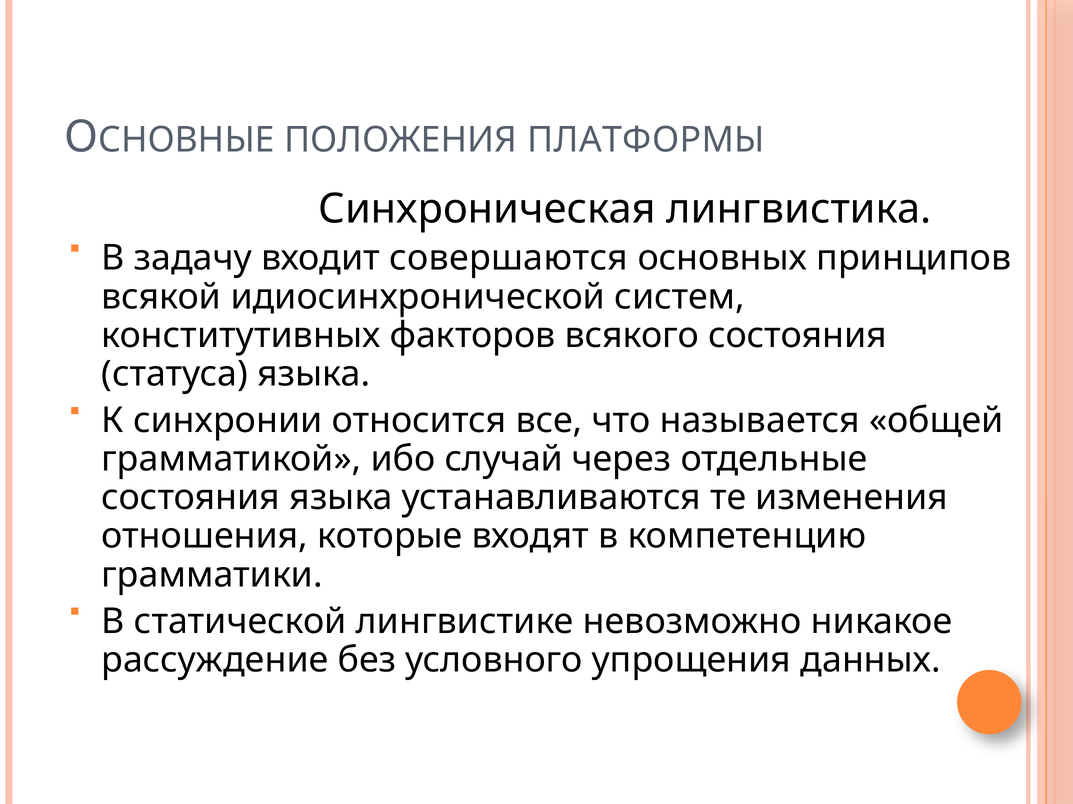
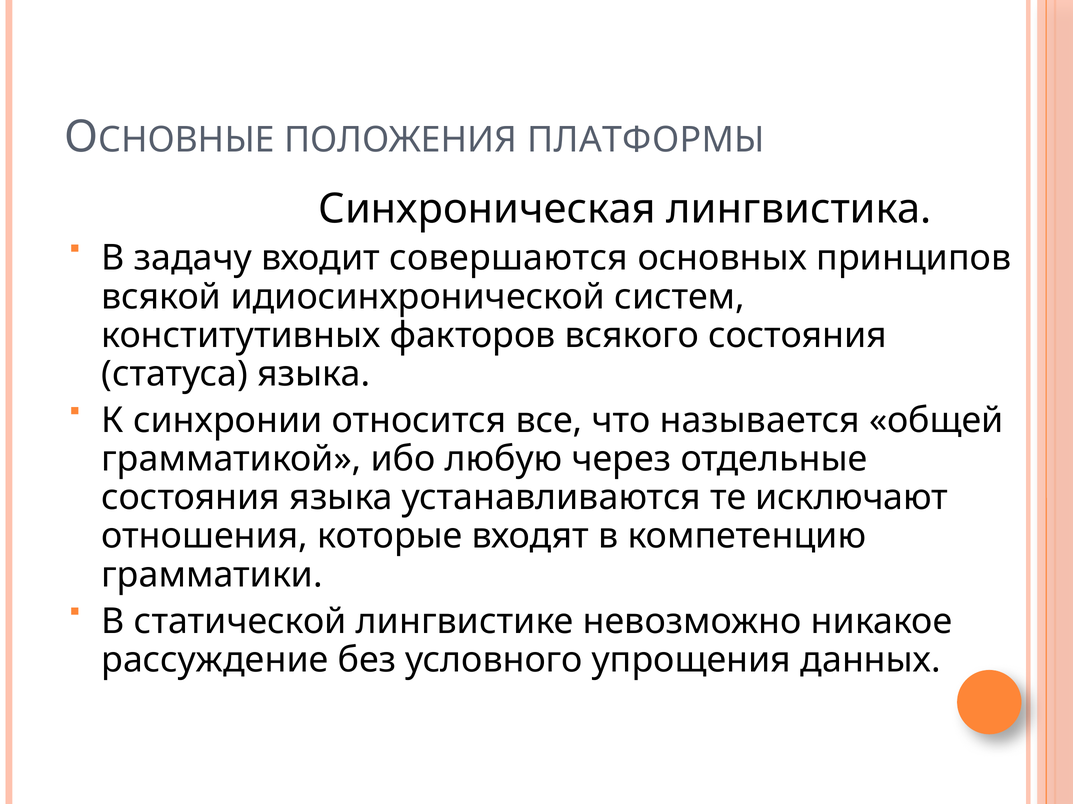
случай: случай -> любую (504, 459)
изменения: изменения -> исключают (852, 498)
